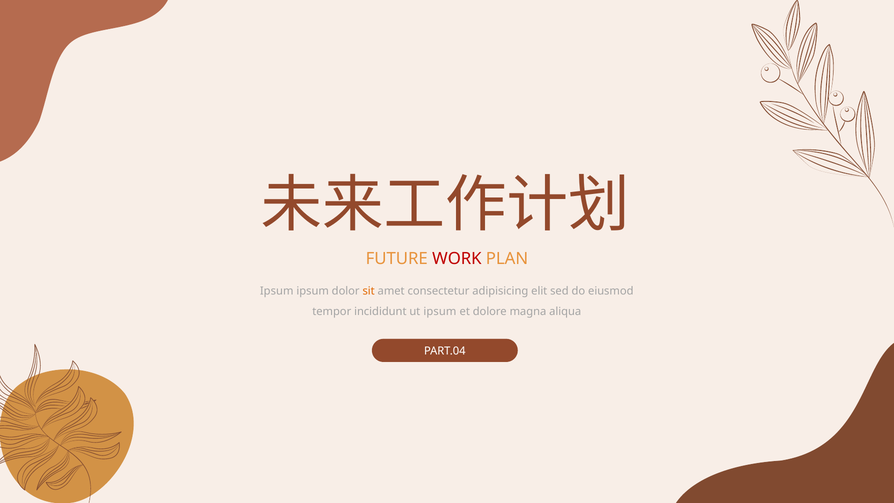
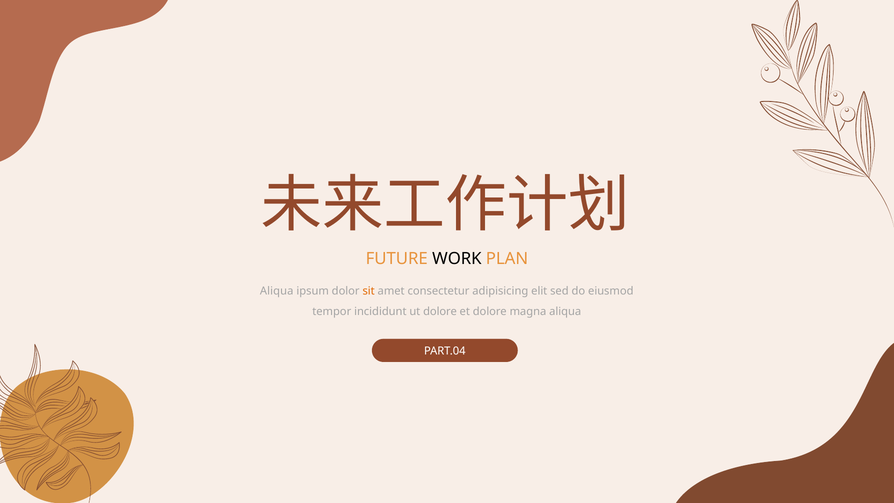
WORK colour: red -> black (457, 259)
Ipsum: Ipsum -> Aliqua (277, 291)
ut ipsum: ipsum -> dolore (440, 311)
